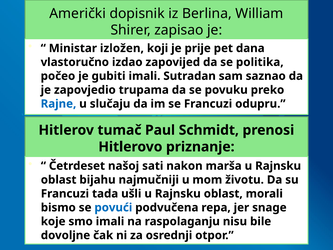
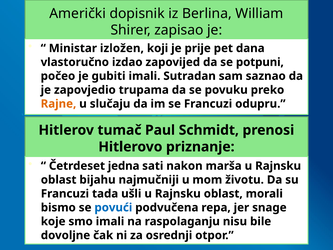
politika: politika -> potpuni (260, 62)
Rajne colour: blue -> orange (58, 104)
našoj: našoj -> jedna (124, 166)
